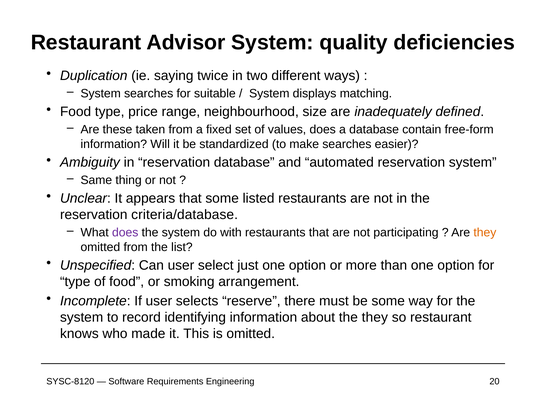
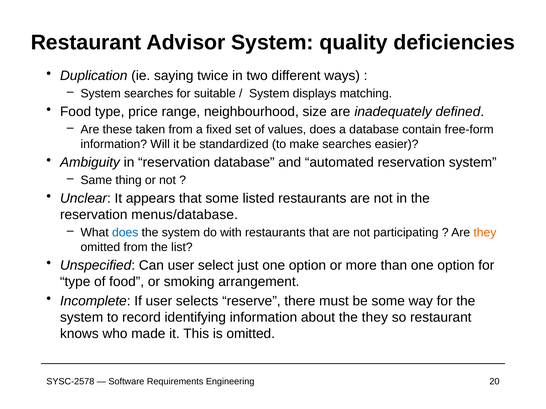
criteria/database: criteria/database -> menus/database (185, 215)
does colour: purple -> blue (125, 233)
SYSC-8120: SYSC-8120 -> SYSC-2578 (70, 382)
